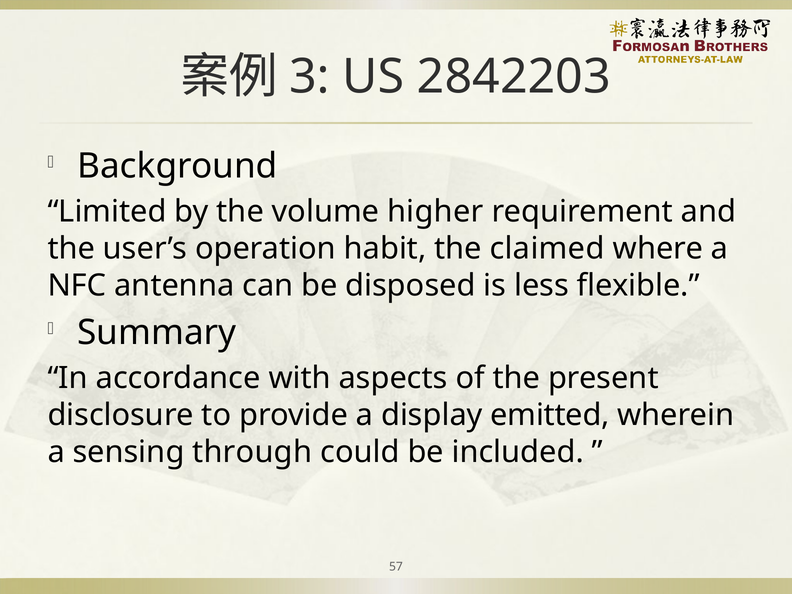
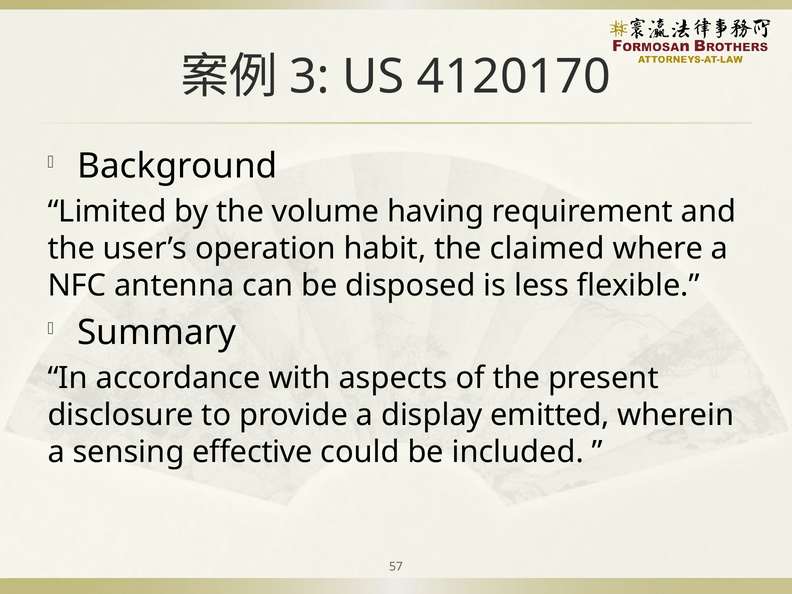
2842203: 2842203 -> 4120170 (514, 77)
higher: higher -> having (436, 212)
through: through -> effective (252, 452)
